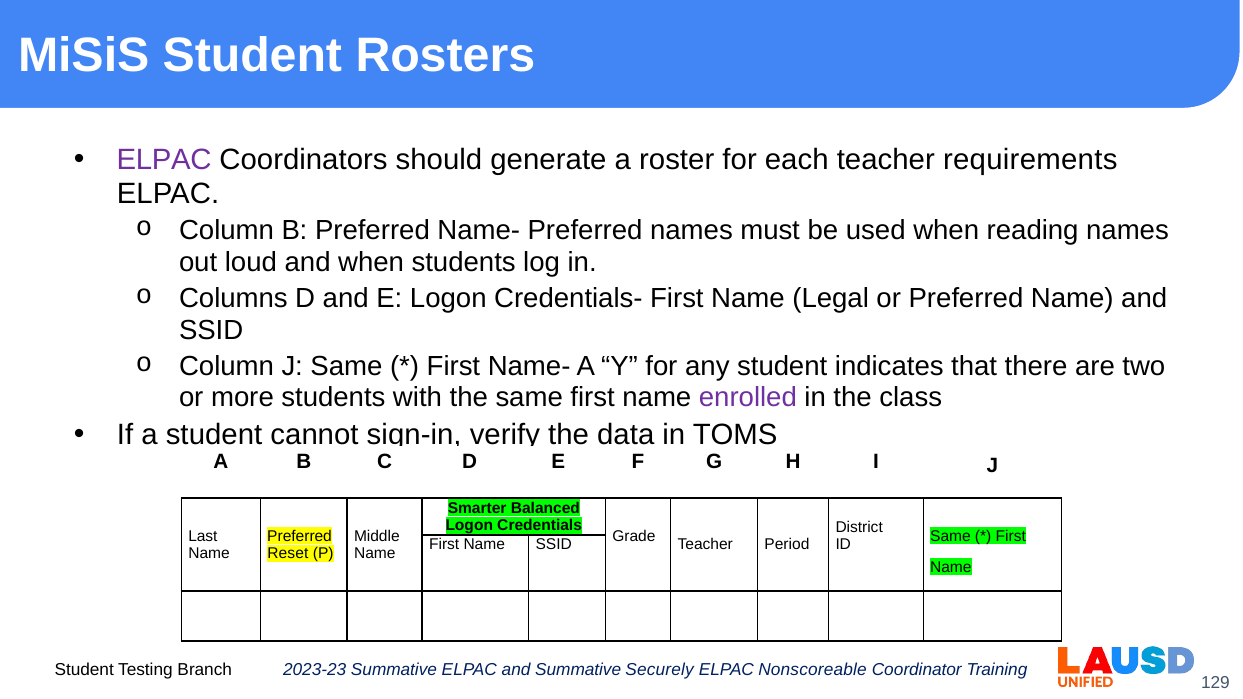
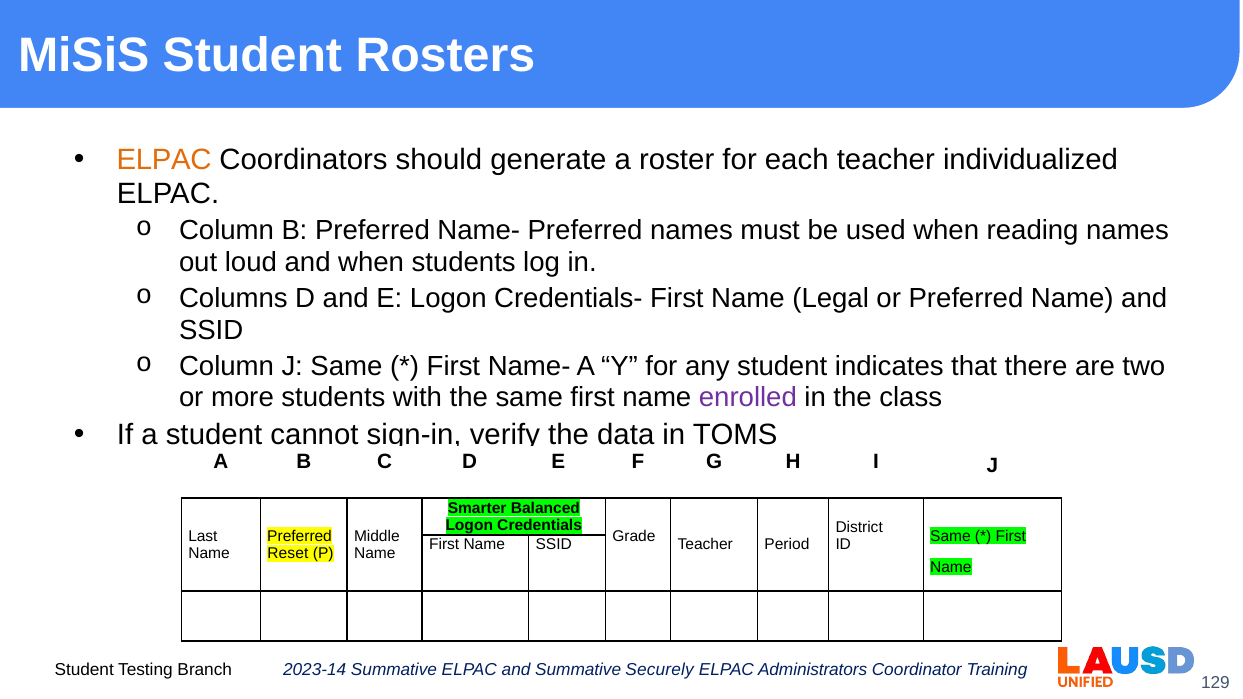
ELPAC colour: purple -> orange (164, 160)
requirements: requirements -> individualized (1030, 160)
2023-23: 2023-23 -> 2023-14 (315, 670)
Nonscoreable: Nonscoreable -> Administrators (813, 670)
